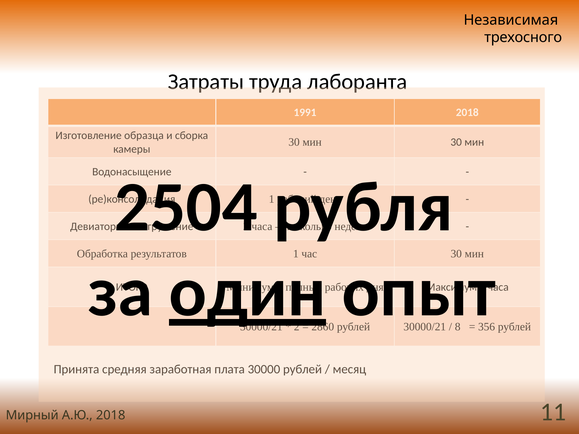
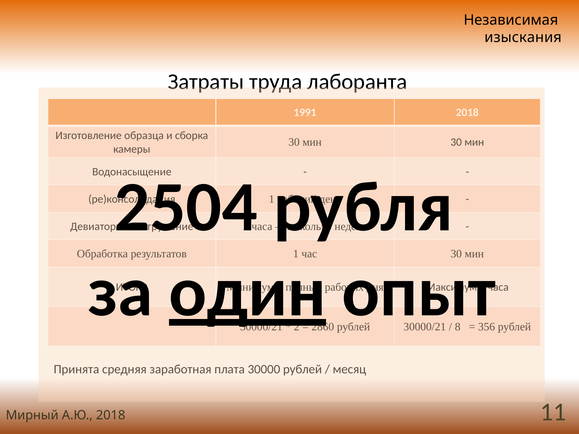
трехосного: трехосного -> изыскания (523, 37)
